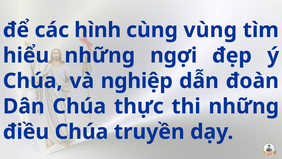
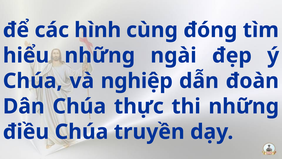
vùng: vùng -> đóng (210, 30)
ngợi: ngợi -> ngài (174, 55)
